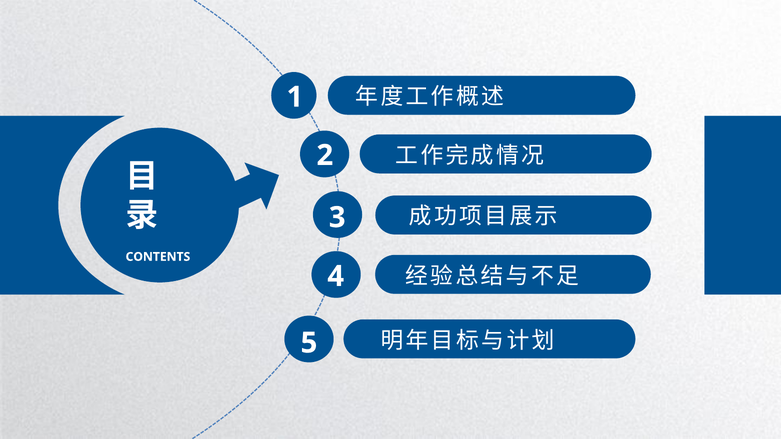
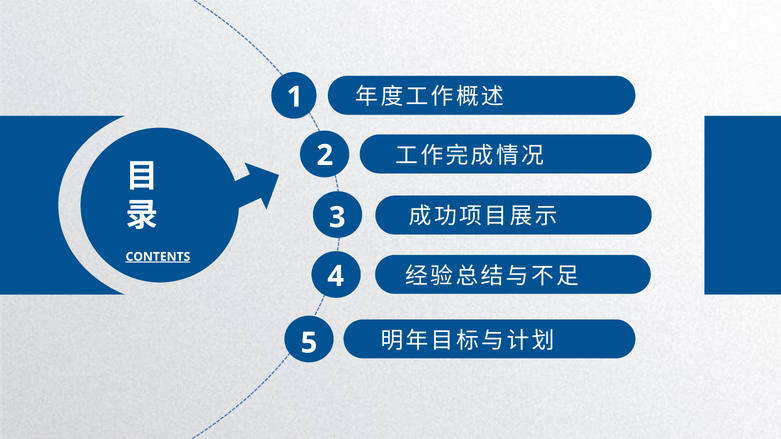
CONTENTS underline: none -> present (158, 257)
